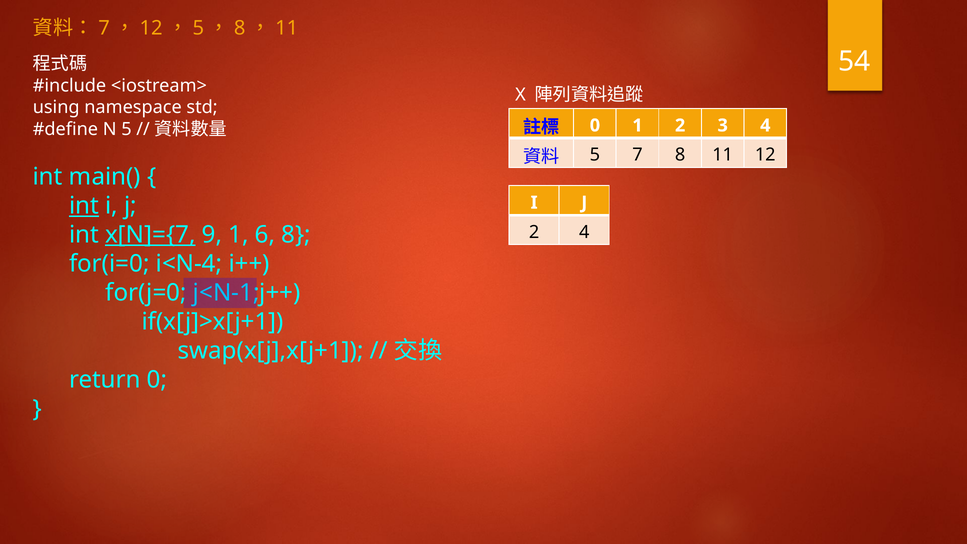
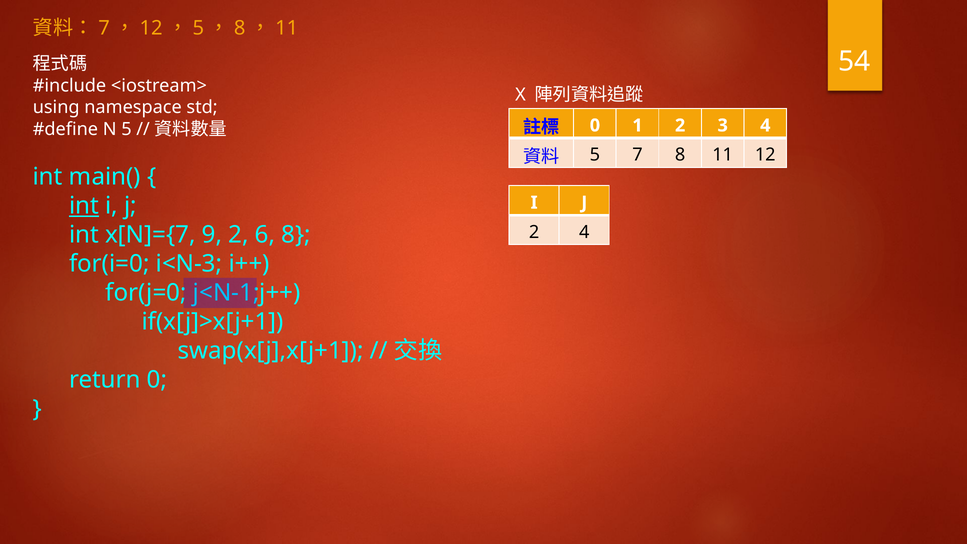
x[N]={7 underline: present -> none (150, 235)
9 1: 1 -> 2 (239, 235)
i<N-4: i<N-4 -> i<N-3 (189, 264)
